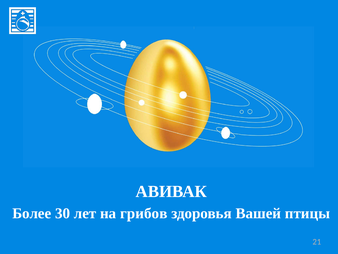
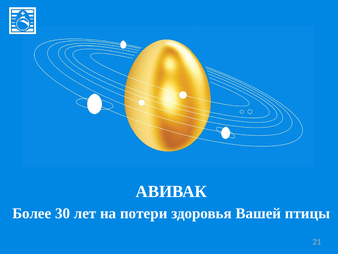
грибов: грибов -> потери (144, 213)
